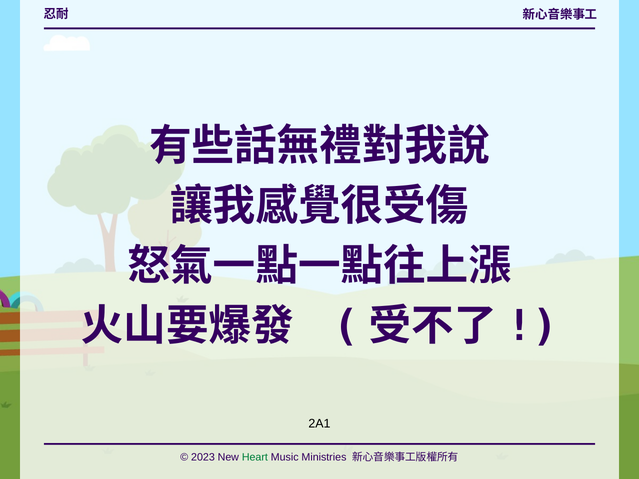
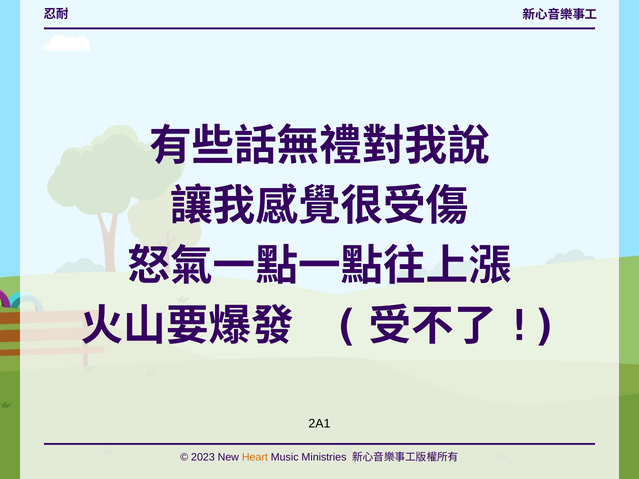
Heart colour: green -> orange (255, 458)
